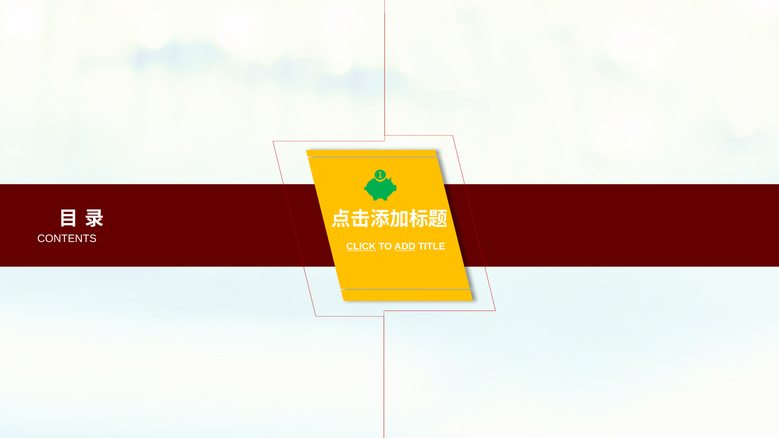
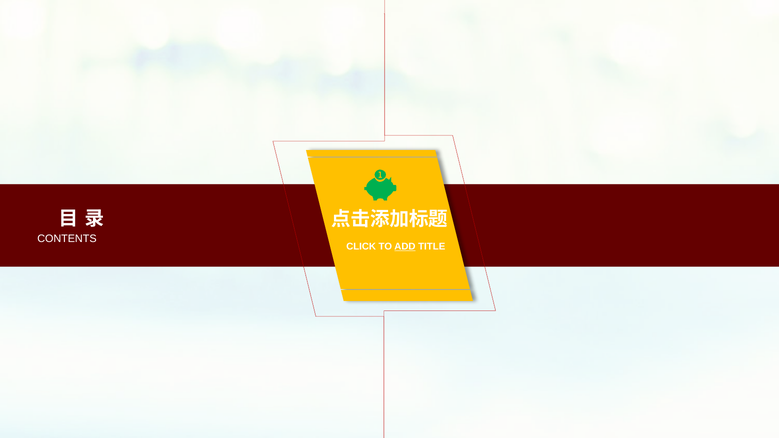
CLICK underline: present -> none (361, 247)
